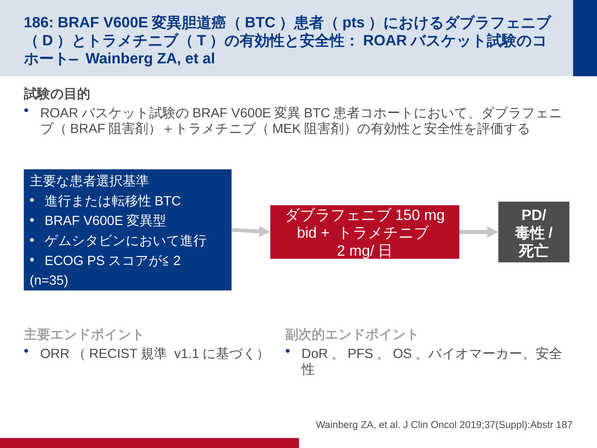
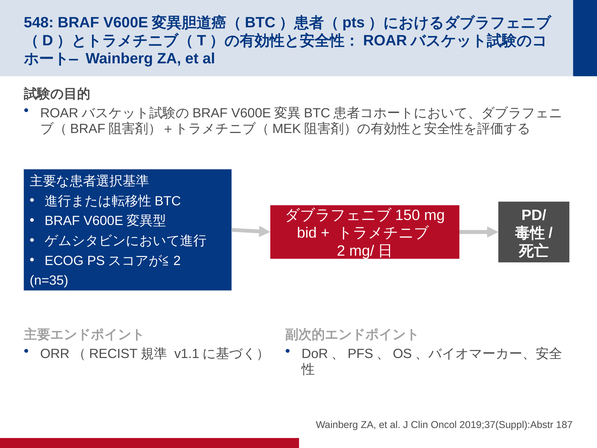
186: 186 -> 548 (39, 23)
